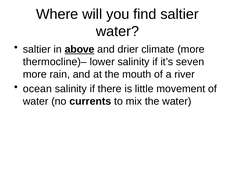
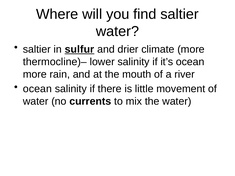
above: above -> sulfur (79, 49)
it’s seven: seven -> ocean (190, 62)
